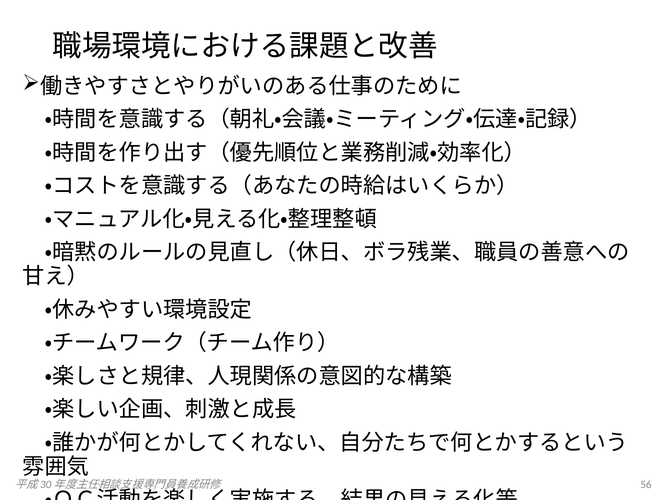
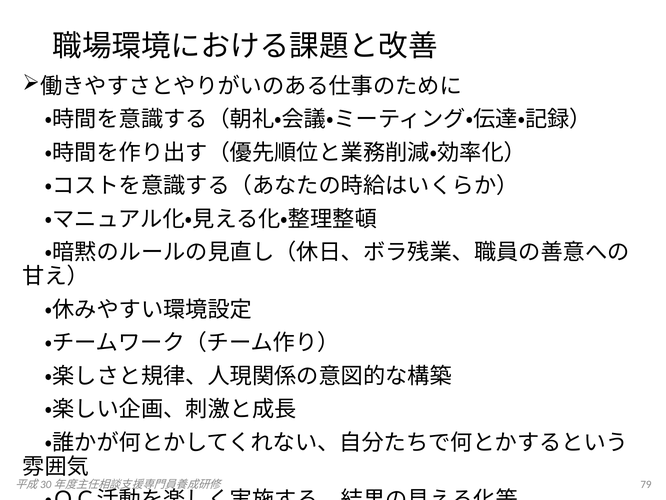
56: 56 -> 79 (646, 484)
